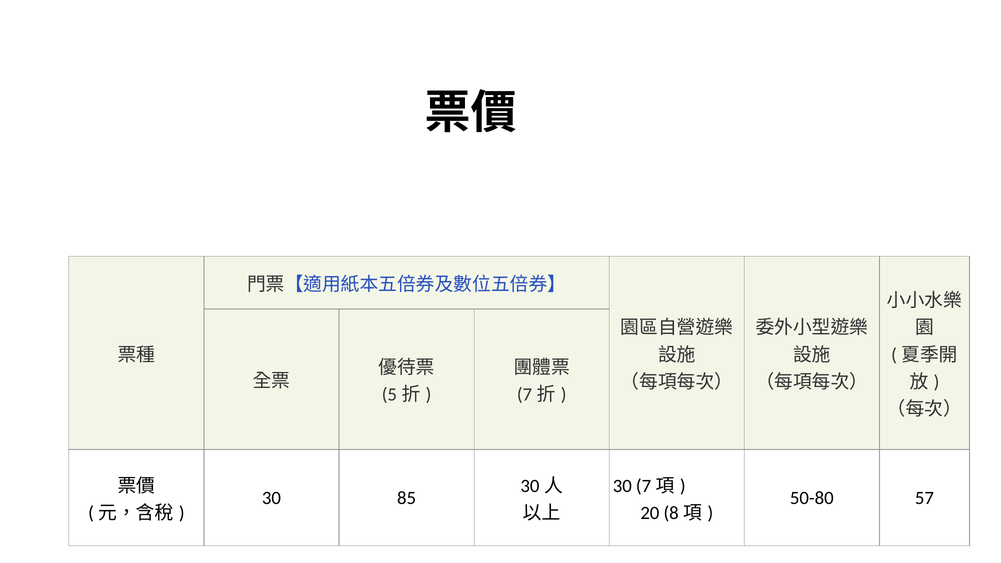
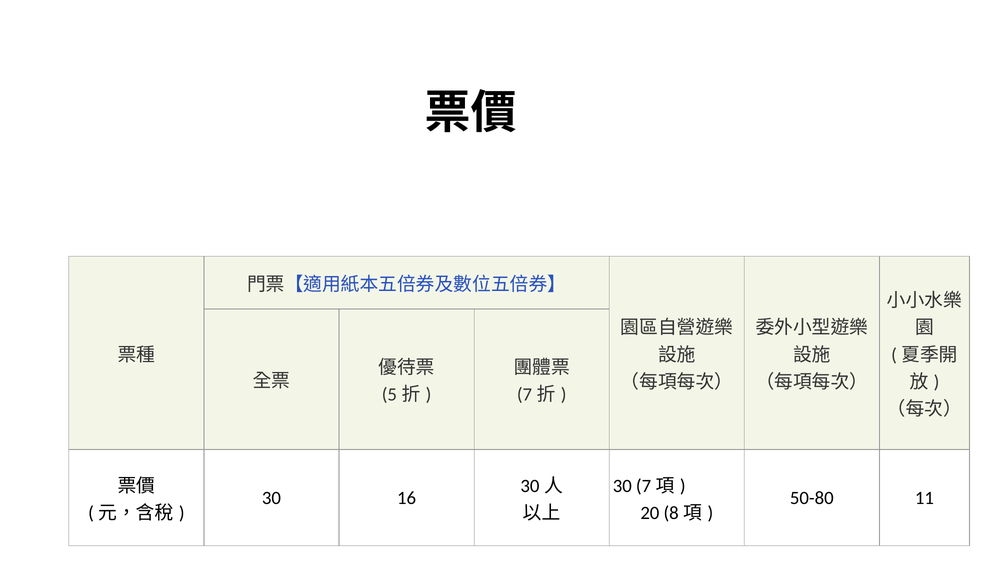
85: 85 -> 16 (407, 498)
57: 57 -> 11 (924, 498)
